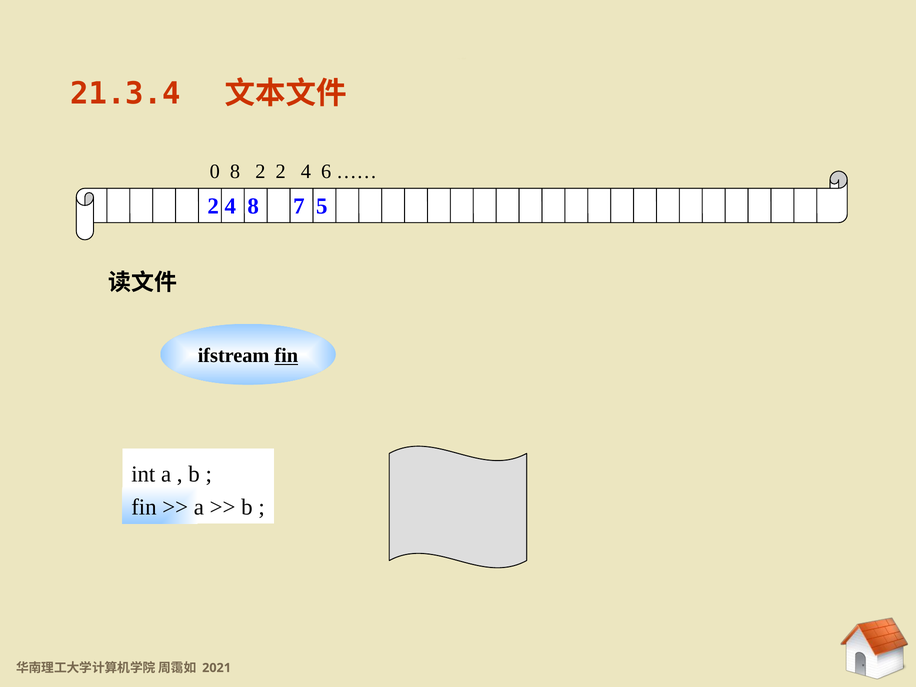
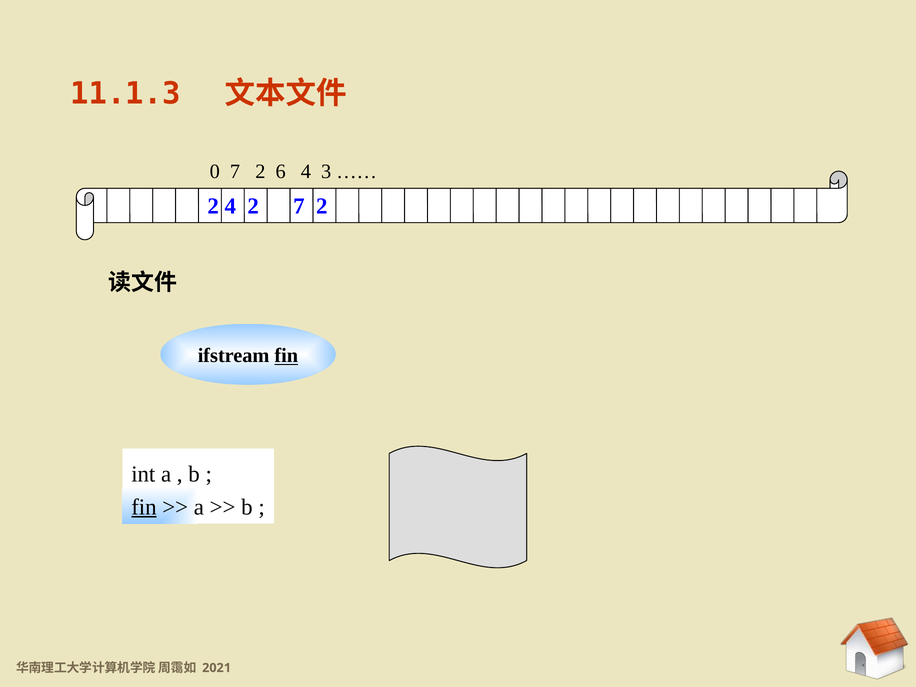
21.3.4: 21.3.4 -> 11.1.3 (125, 94)
0 8: 8 -> 7 (235, 172)
2 2: 2 -> 6 (281, 172)
6: 6 -> 3 (326, 172)
4 8: 8 -> 2 (253, 206)
5: 5 -> 2 (322, 206)
fin underline: none -> present (144, 507)
